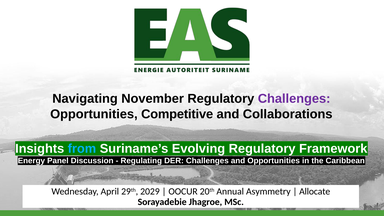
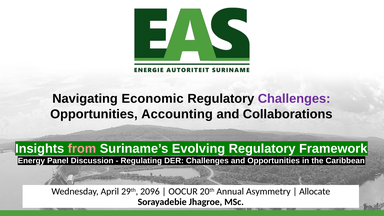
November: November -> Economic (153, 99)
Competitive: Competitive -> Accounting (177, 114)
from colour: light blue -> pink (82, 149)
2029: 2029 -> 2096 (150, 192)
